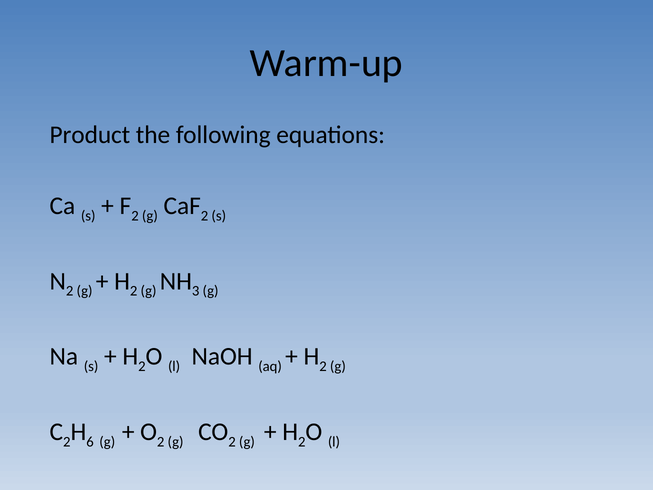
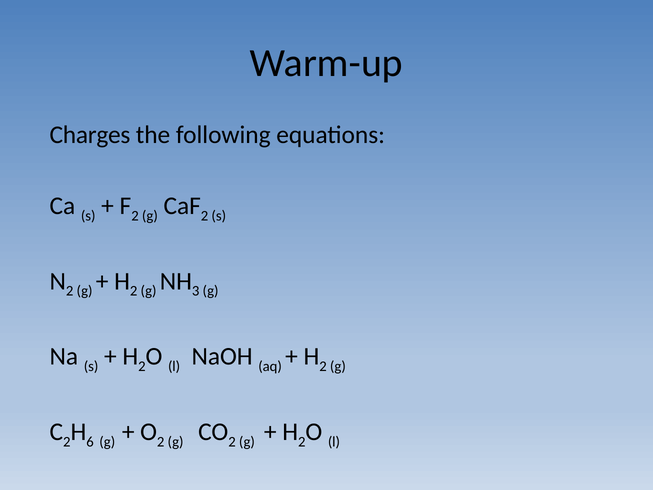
Product: Product -> Charges (90, 135)
